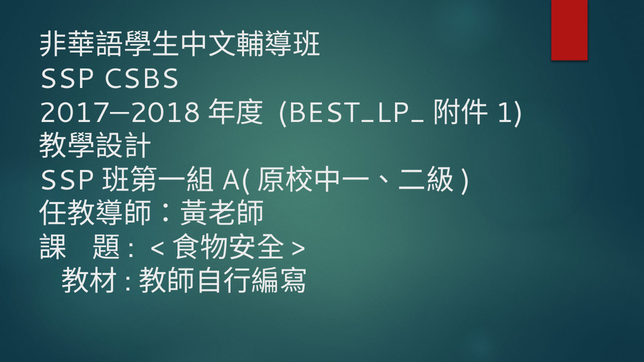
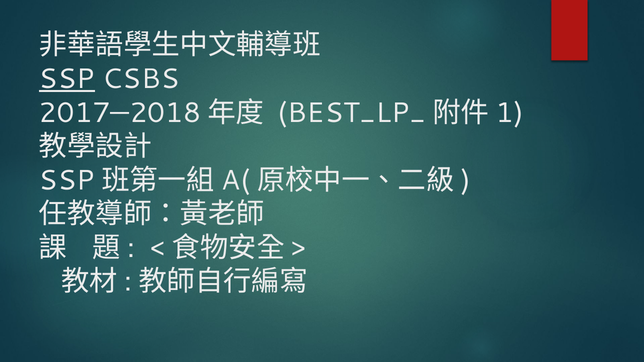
SSP underline: none -> present (67, 79)
